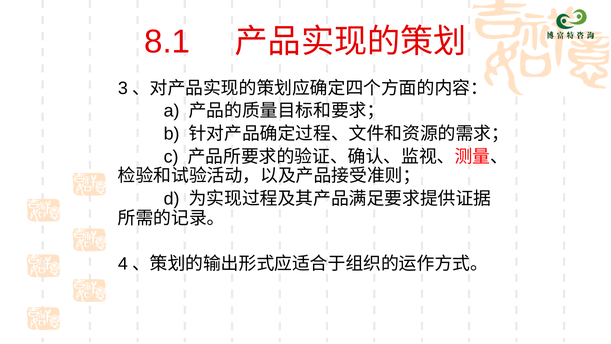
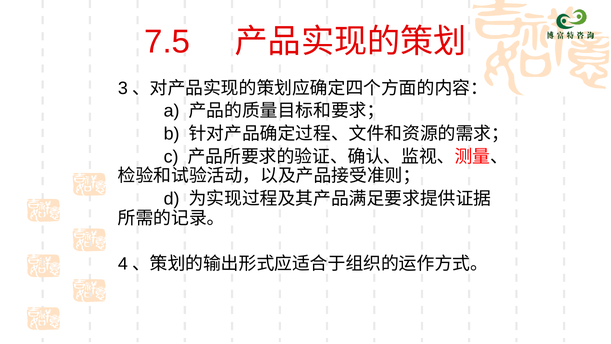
8.1: 8.1 -> 7.5 (167, 42)
